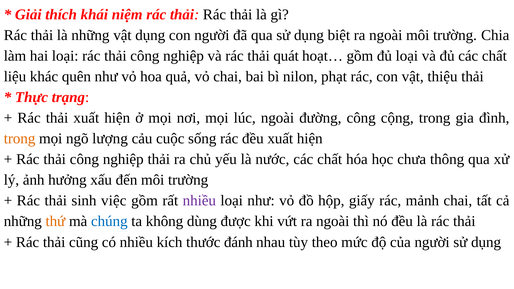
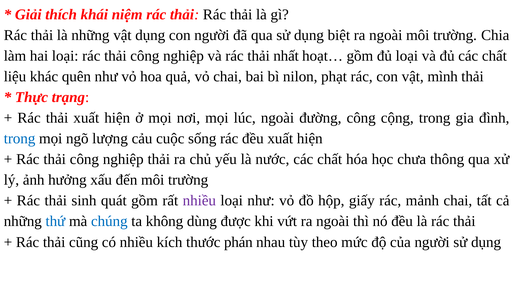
quát: quát -> nhất (286, 56)
thiệu: thiệu -> mình (443, 77)
trong colour: orange -> blue (20, 139)
việc: việc -> quát (114, 201)
thứ colour: orange -> blue (55, 221)
đánh: đánh -> phán (238, 242)
